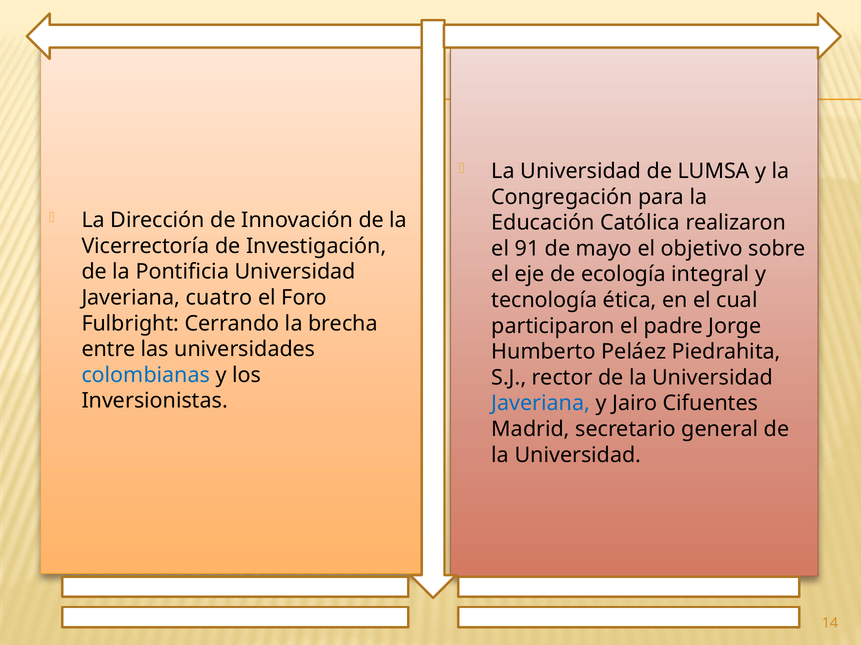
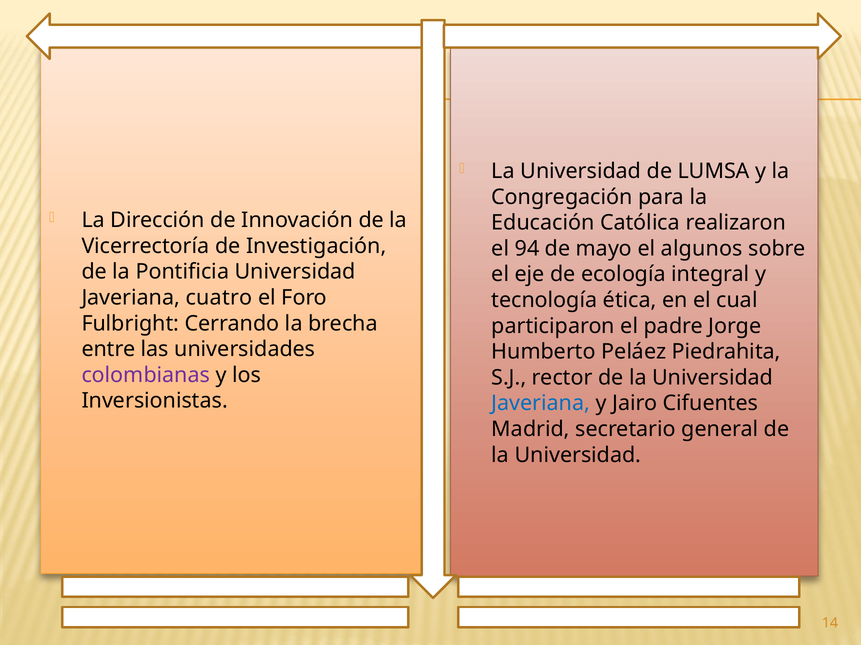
91: 91 -> 94 (527, 249)
objetivo: objetivo -> algunos (702, 249)
colombianas colour: blue -> purple (146, 375)
